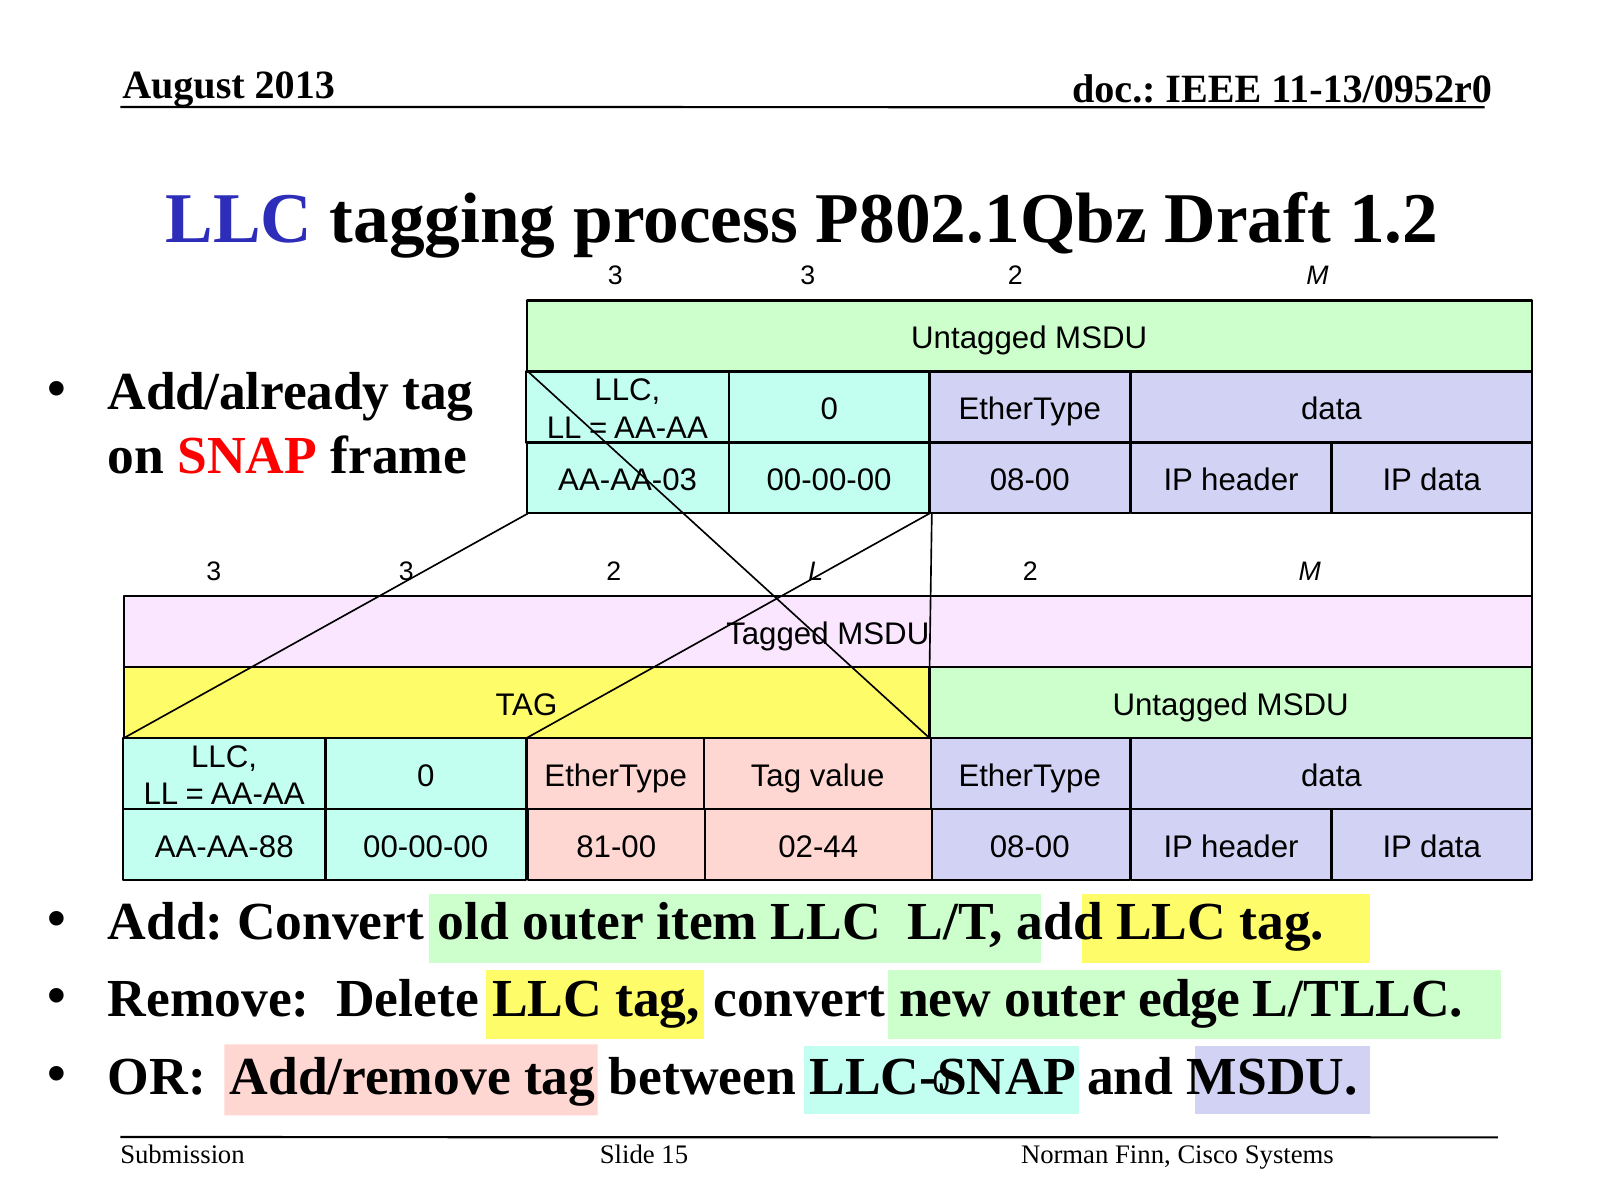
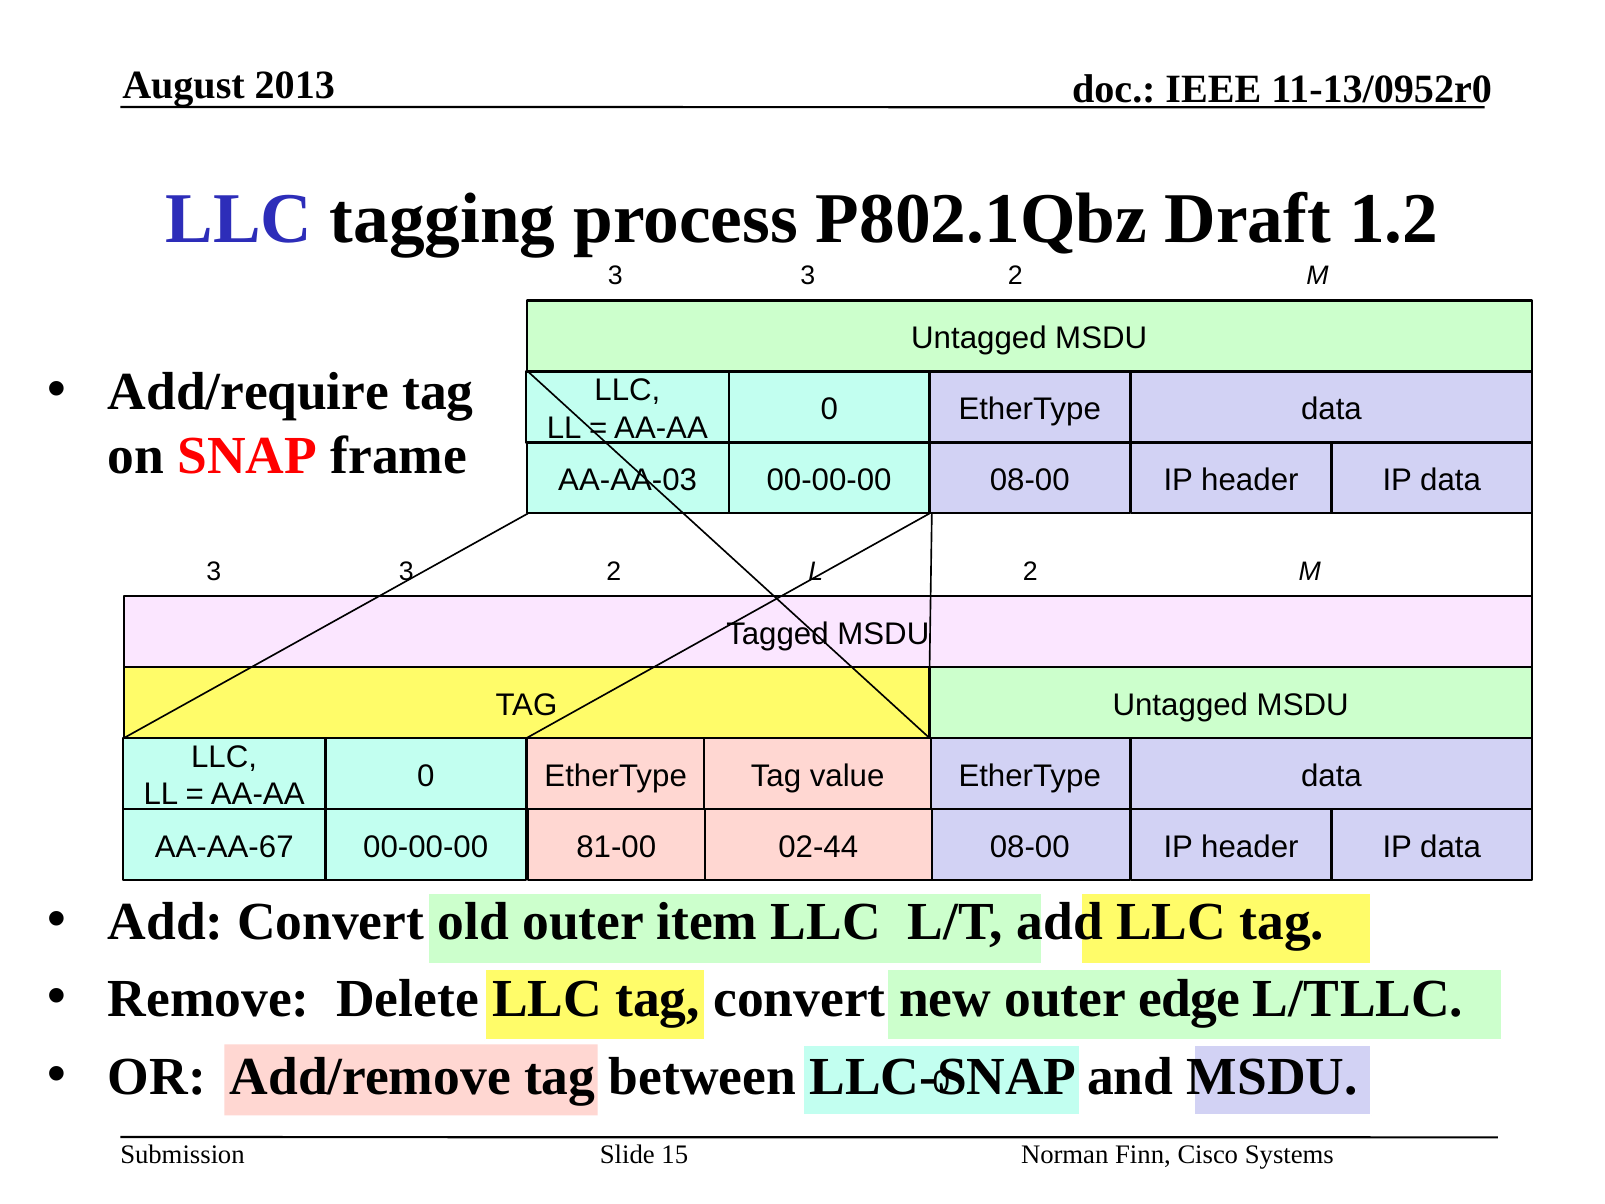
Add/already: Add/already -> Add/require (248, 392)
AA-AA-88: AA-AA-88 -> AA-AA-67 (224, 847)
